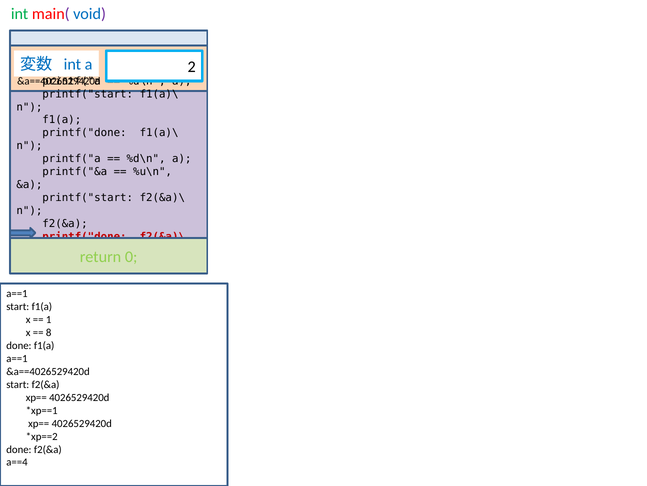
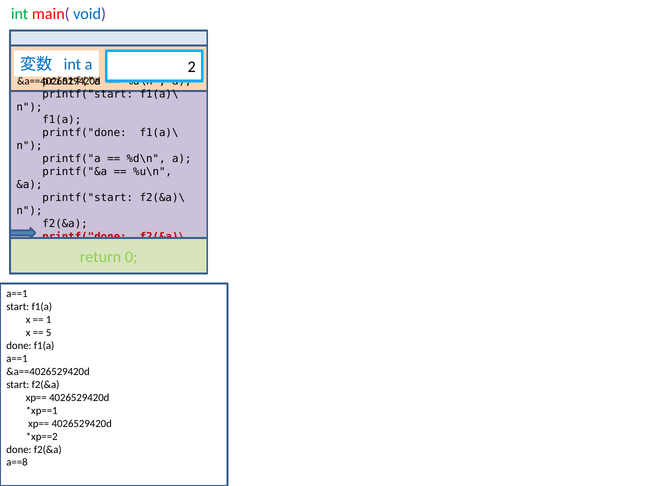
8: 8 -> 5 (49, 332)
a==4: a==4 -> a==8 (17, 462)
